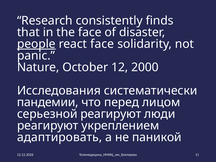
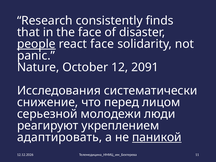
2000: 2000 -> 2091 (145, 67)
пандемии: пандемии -> снижение (48, 102)
серьезной реагируют: реагируют -> молодежи (111, 114)
паникой underline: none -> present (157, 137)
